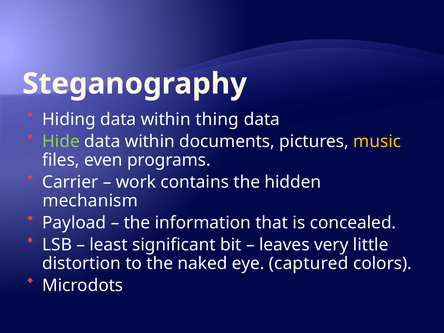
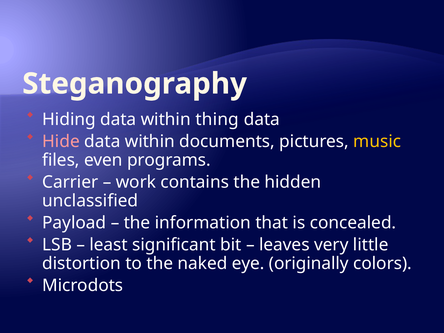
Hide colour: light green -> pink (61, 142)
mechanism: mechanism -> unclassified (90, 201)
captured: captured -> originally (309, 263)
